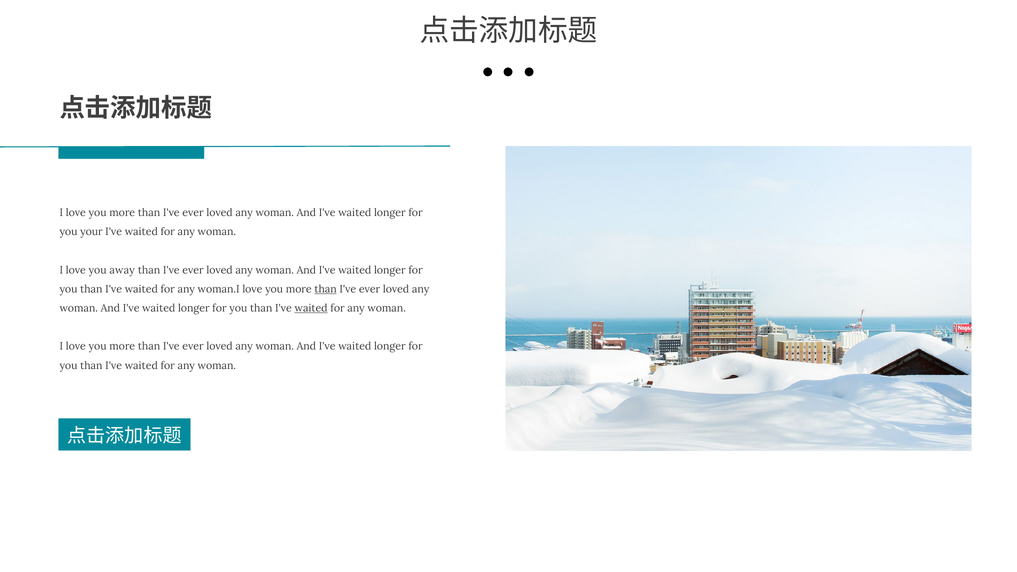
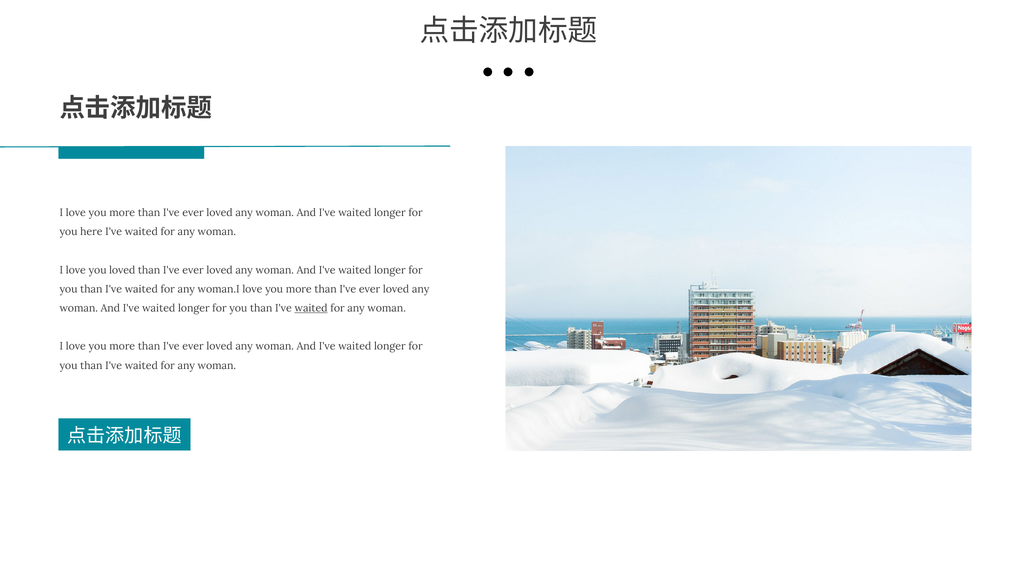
your: your -> here (91, 232)
you away: away -> loved (122, 270)
than underline: present -> none (326, 289)
